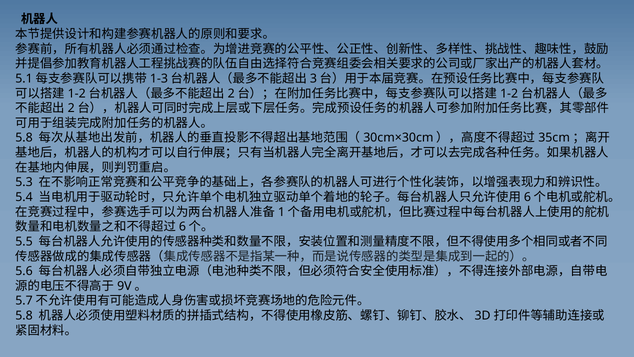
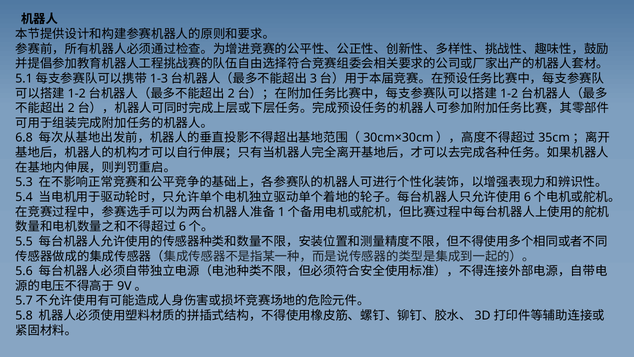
5.8: 5.8 -> 6.8 (24, 138)
